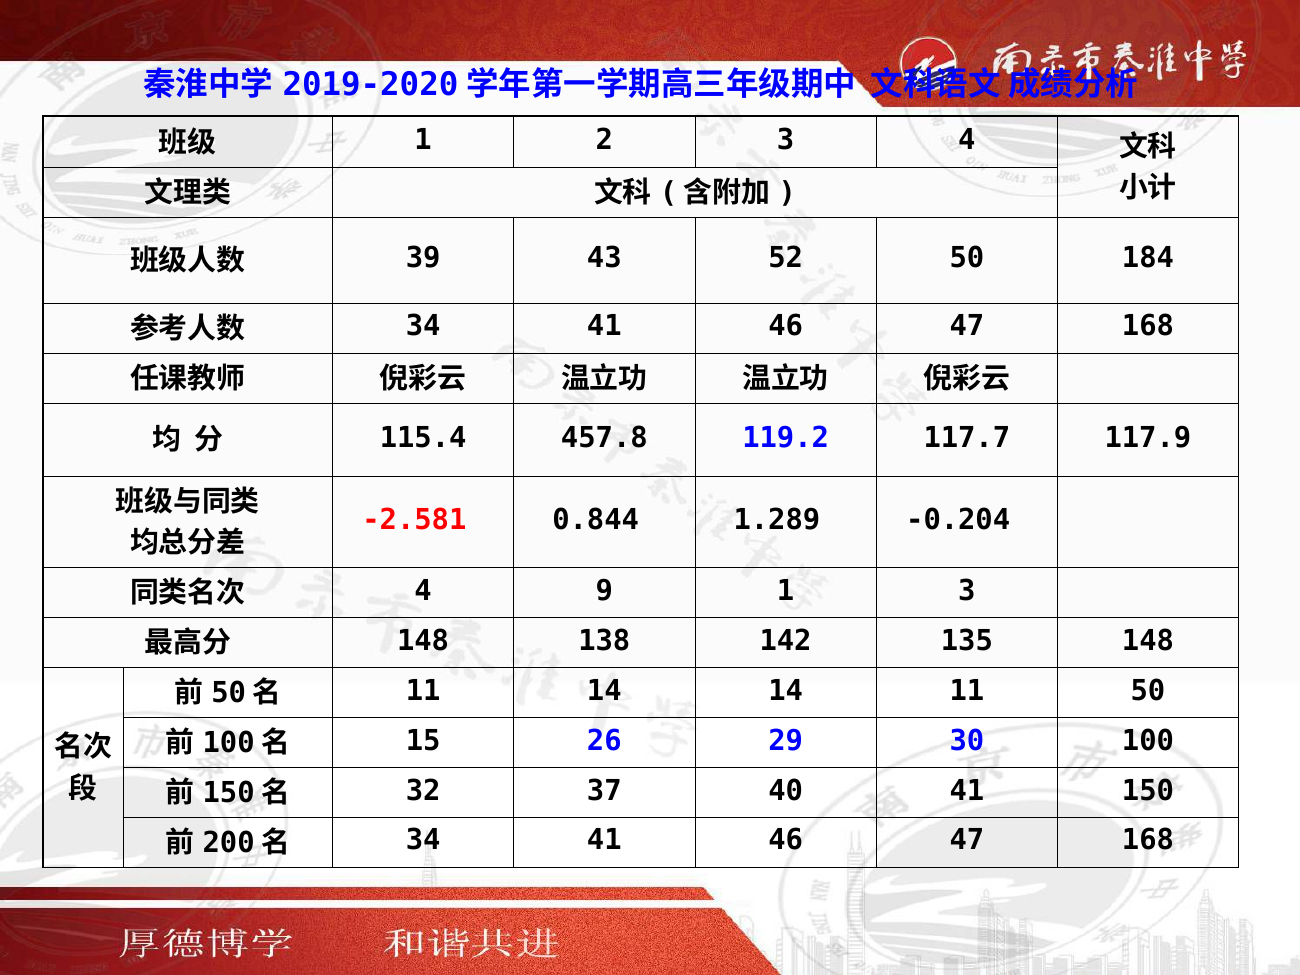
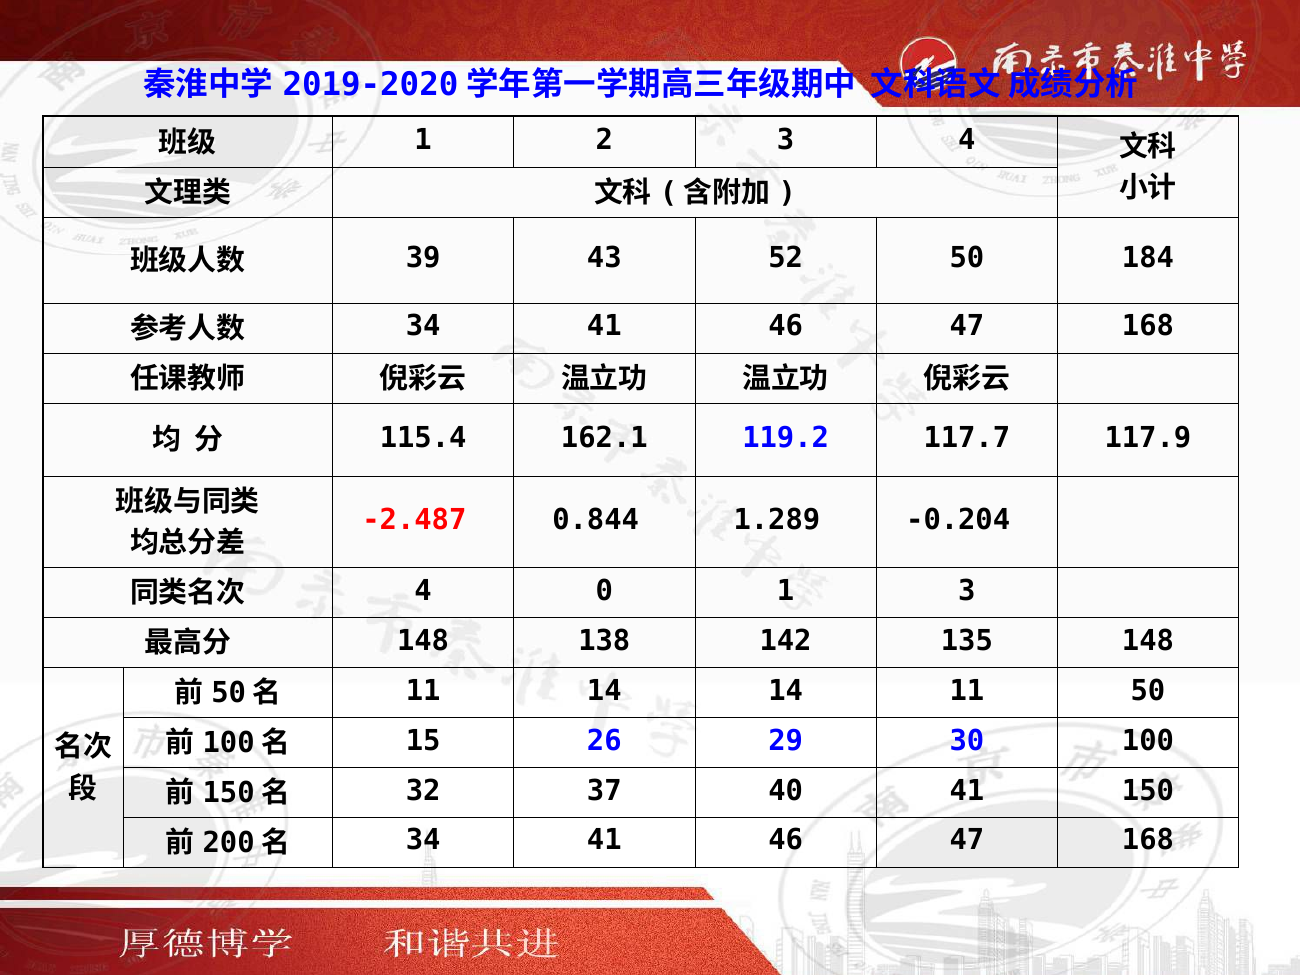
457.8: 457.8 -> 162.1 (604, 438)
-2.581: -2.581 -> -2.487 (414, 520)
9: 9 -> 0 (604, 591)
